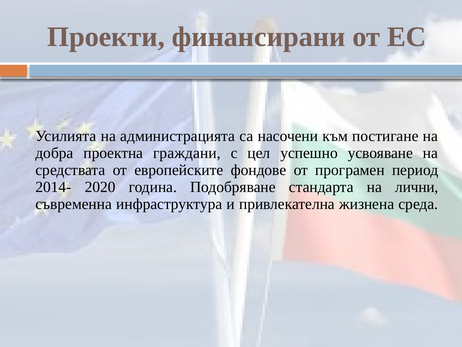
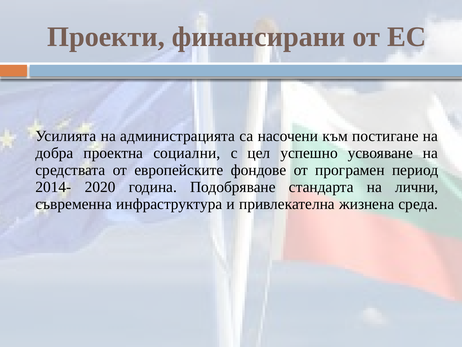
граждани: граждани -> социални (187, 153)
